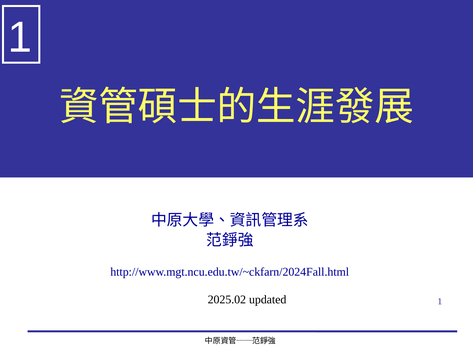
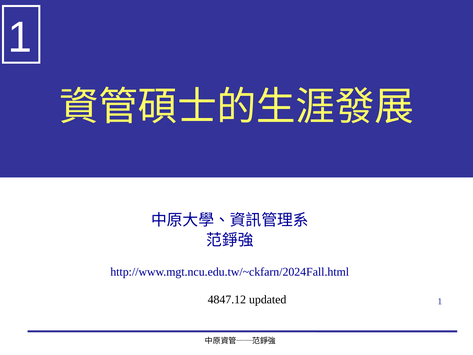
2025.02: 2025.02 -> 4847.12 (227, 299)
